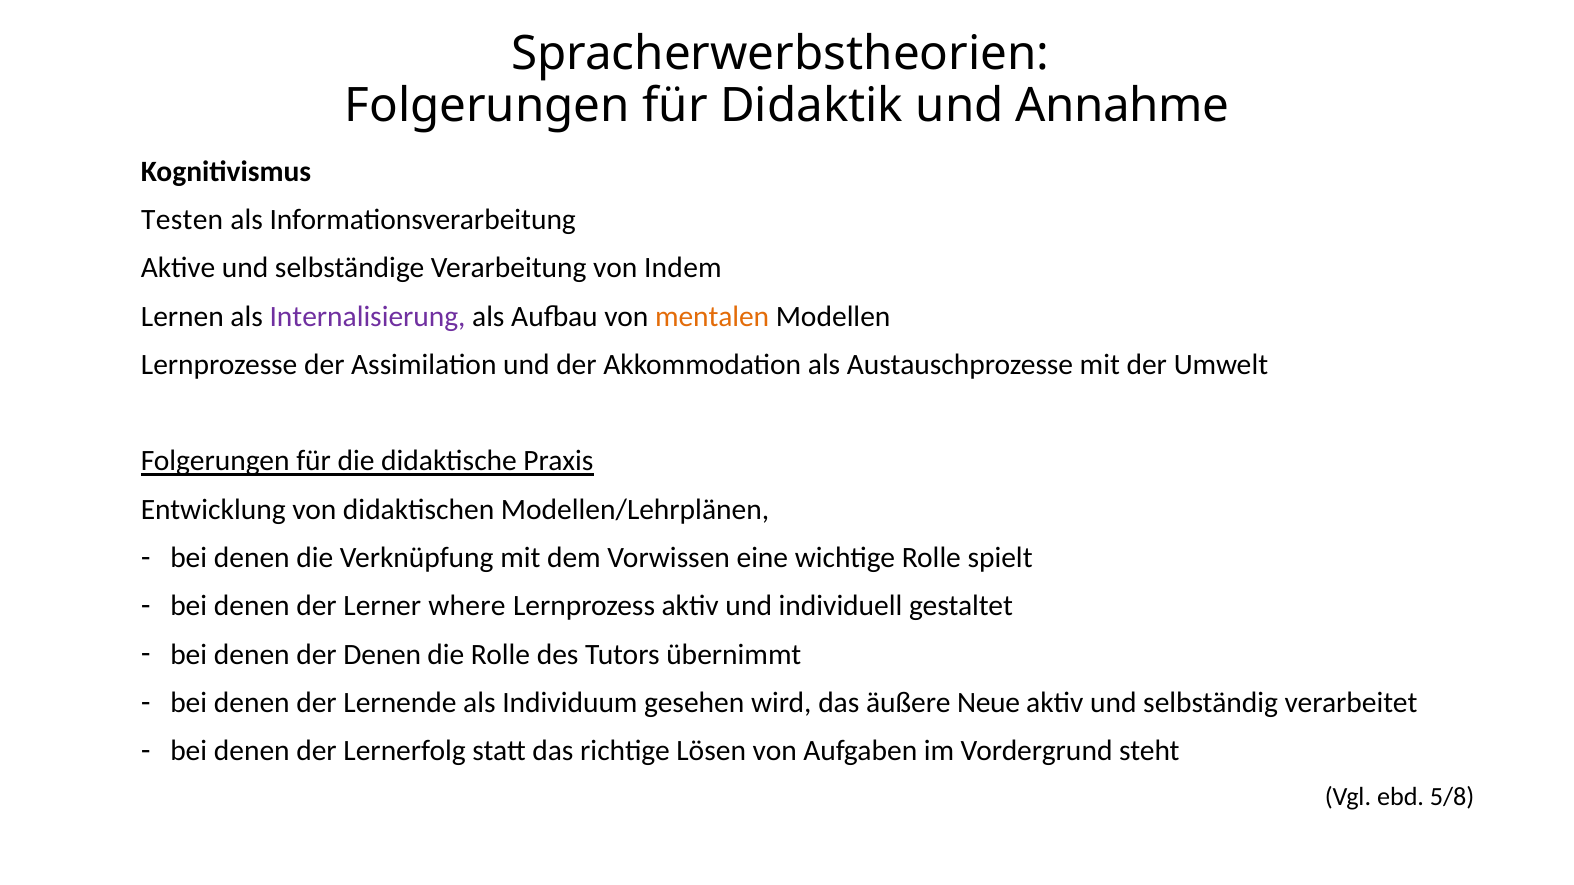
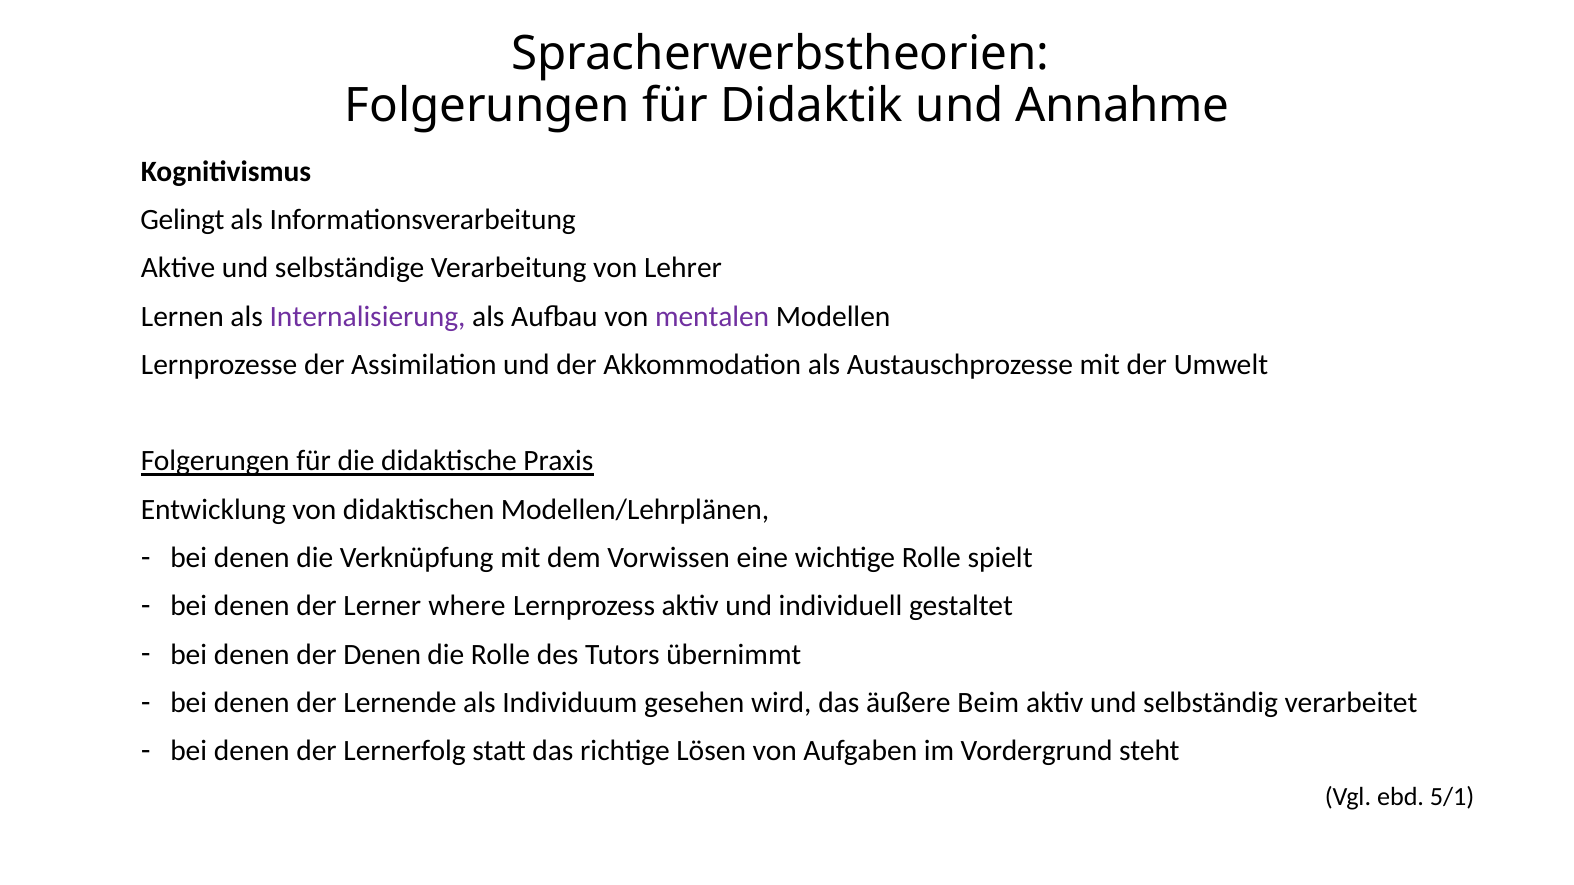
Testen: Testen -> Gelingt (182, 220)
Indem: Indem -> Lehrer (683, 268)
mentalen colour: orange -> purple (712, 317)
Neue: Neue -> Beim (988, 703)
5/8: 5/8 -> 5/1 (1452, 798)
